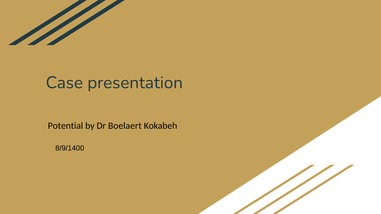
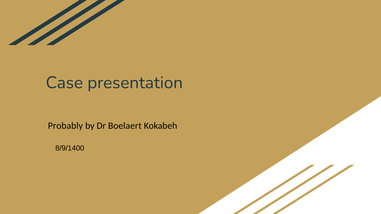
Potential: Potential -> Probably (65, 126)
